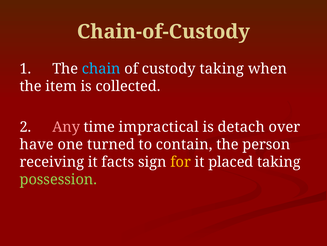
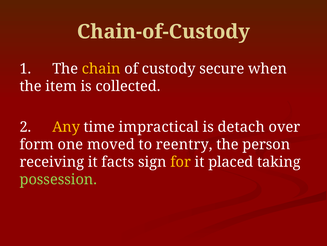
chain colour: light blue -> yellow (101, 69)
custody taking: taking -> secure (222, 69)
Any colour: pink -> yellow (66, 127)
have: have -> form (37, 144)
turned: turned -> moved (111, 144)
contain: contain -> reentry (184, 144)
